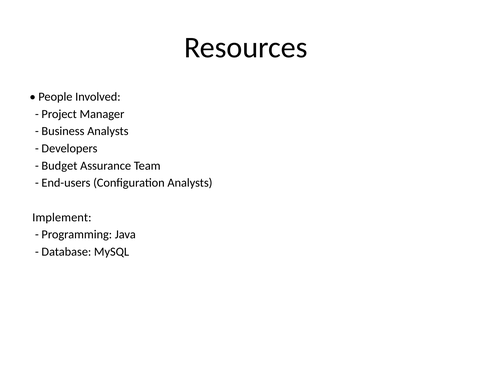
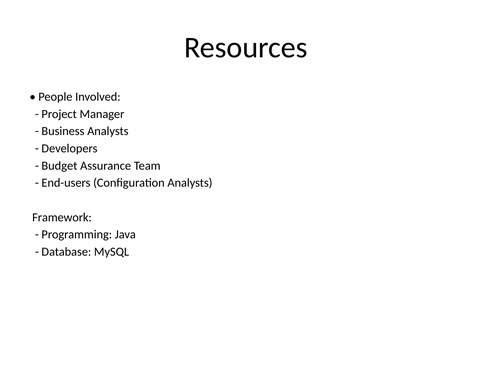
Implement: Implement -> Framework (62, 217)
